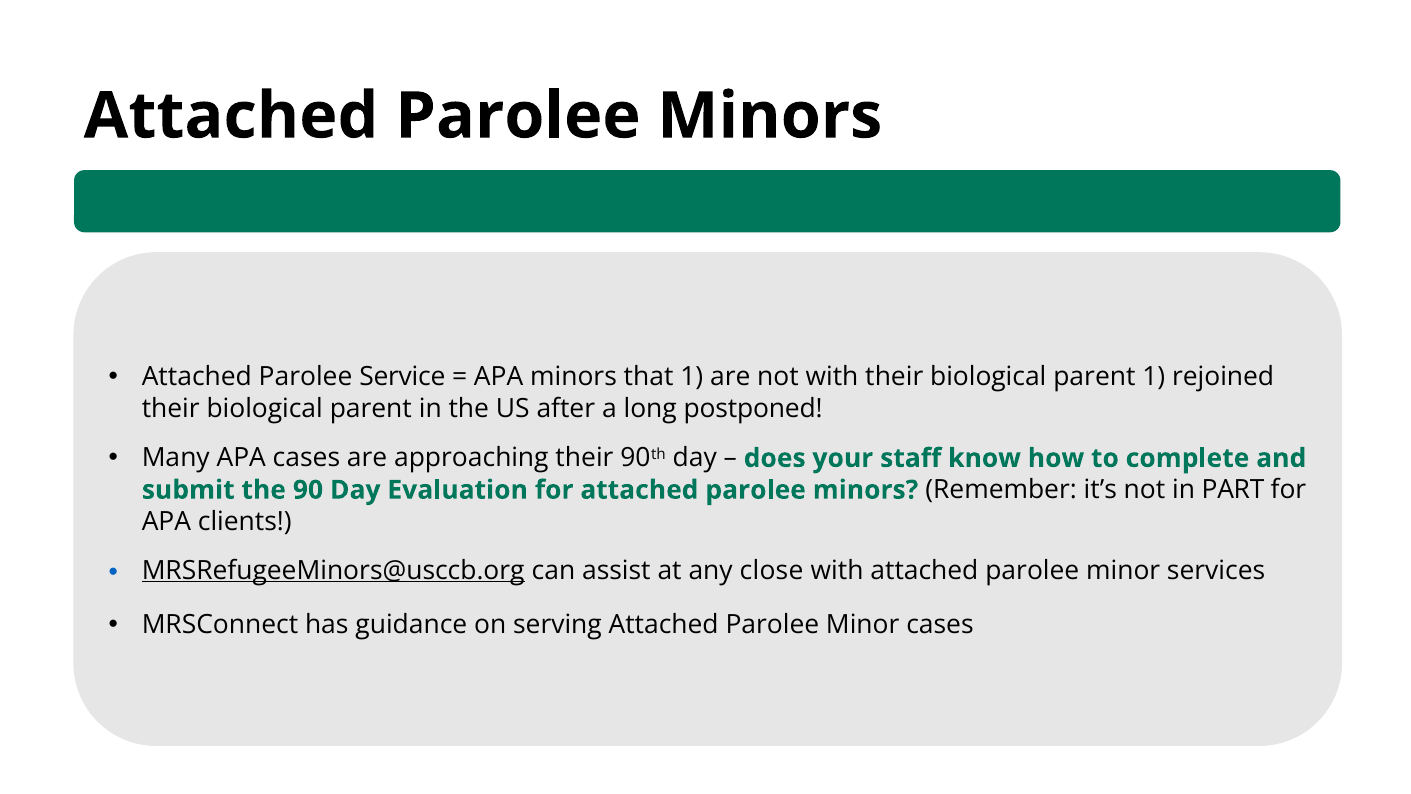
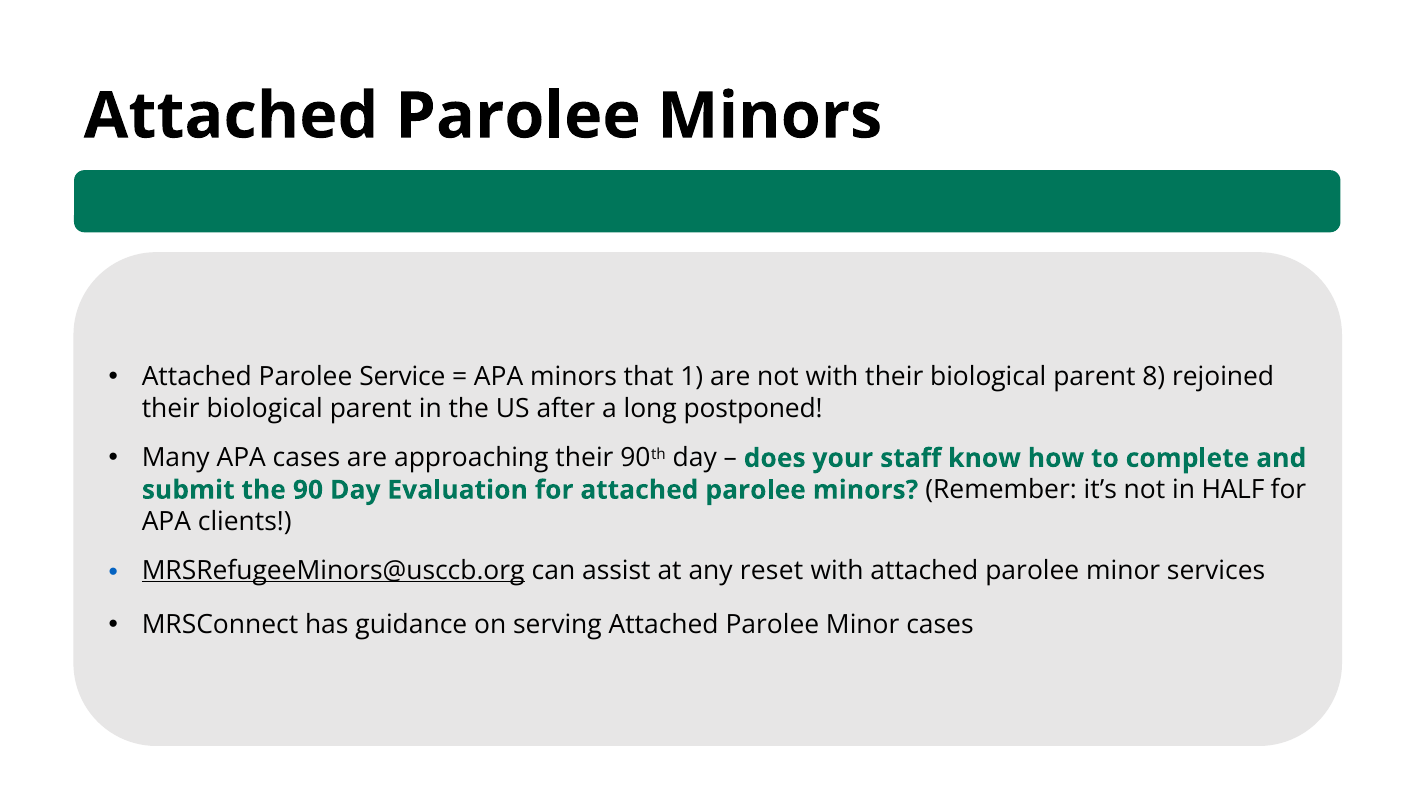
parent 1: 1 -> 8 (1154, 377)
PART: PART -> HALF (1233, 490)
close: close -> reset (772, 571)
